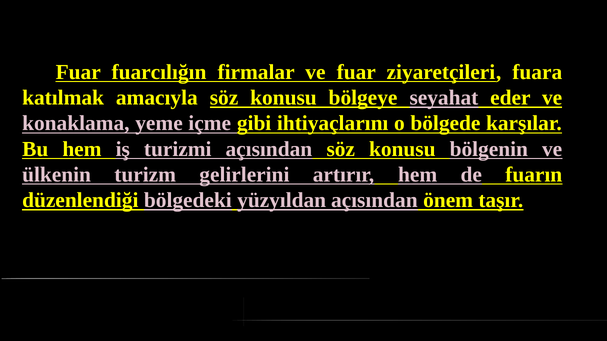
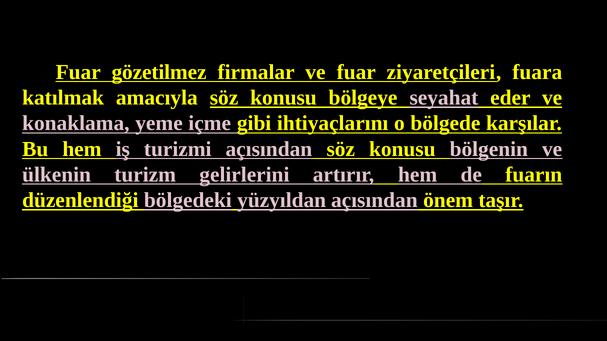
fuarcılığın: fuarcılığın -> gözetilmez (159, 72)
